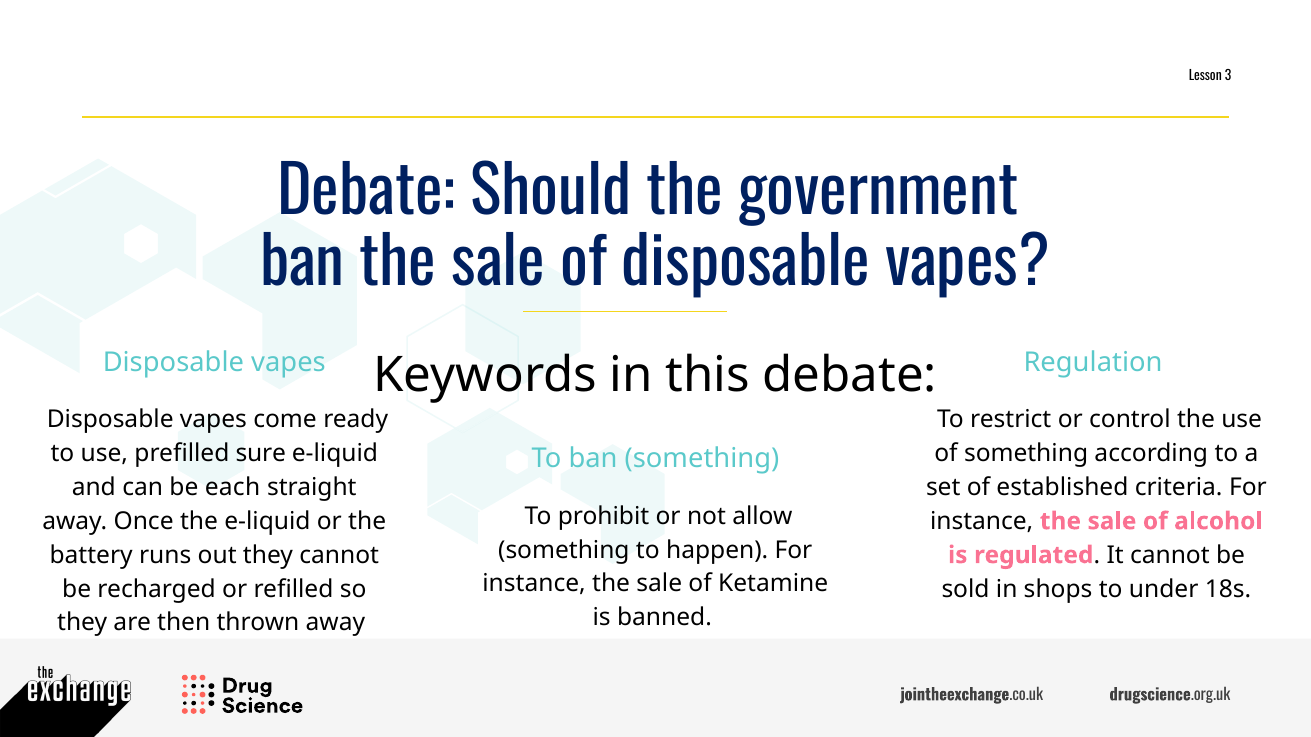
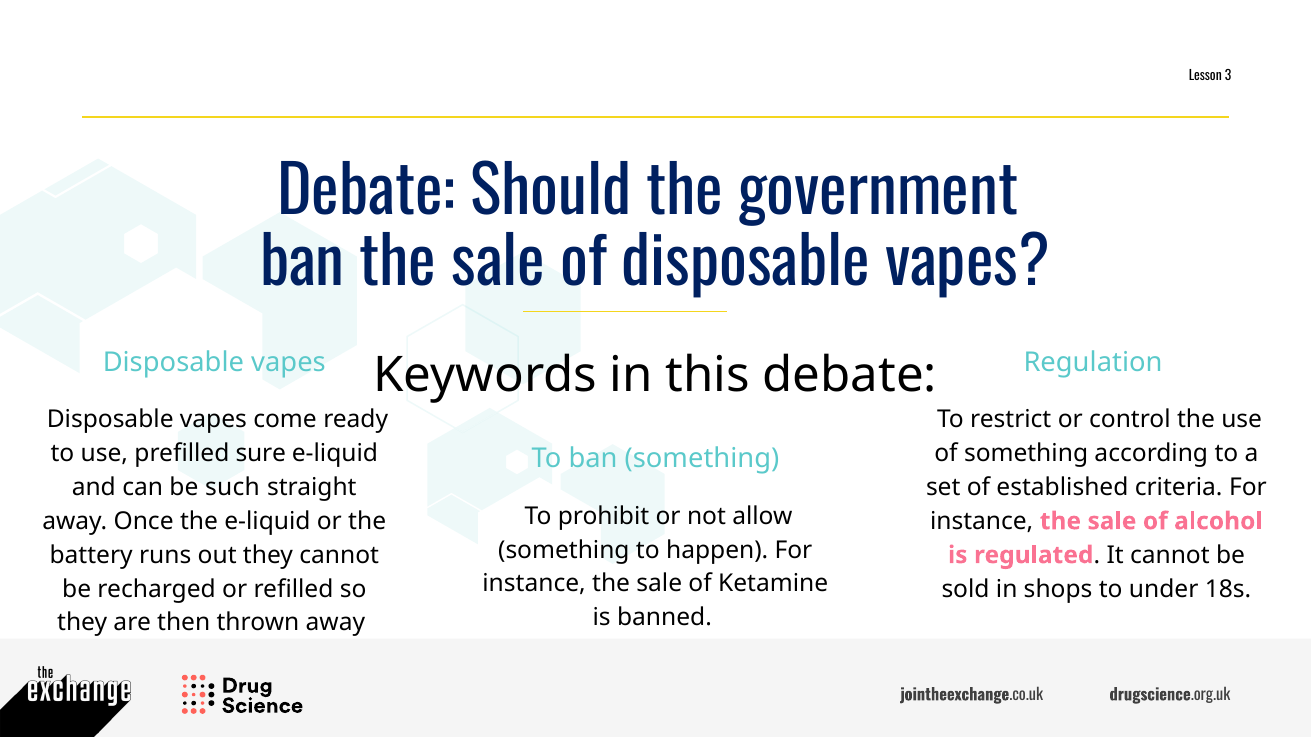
each: each -> such (233, 488)
